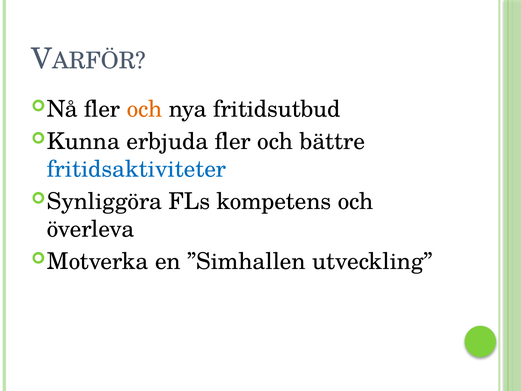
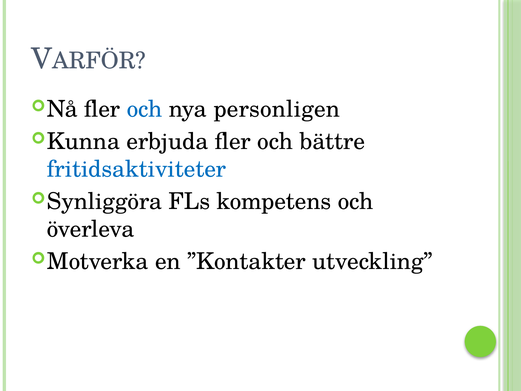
och colour: orange -> blue (145, 109)
fritidsutbud: fritidsutbud -> personligen (277, 109)
”Simhallen: ”Simhallen -> ”Kontakter (246, 261)
